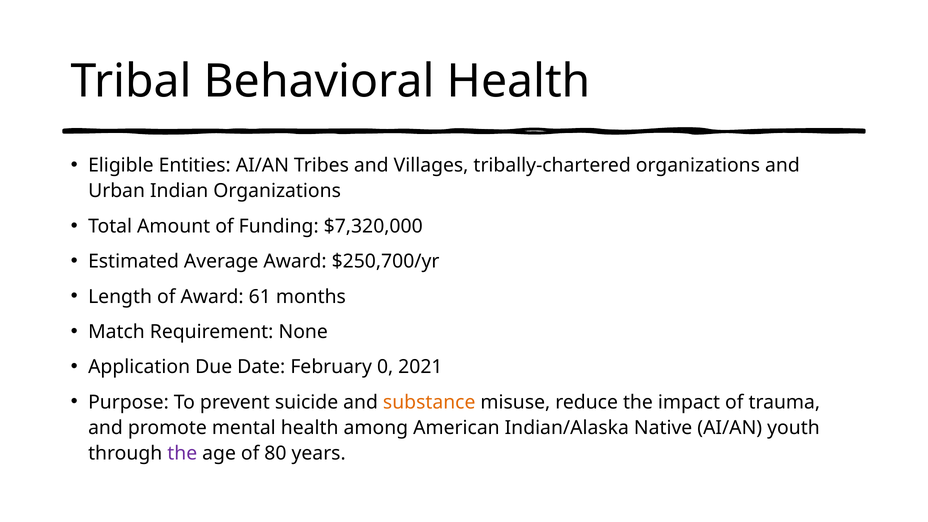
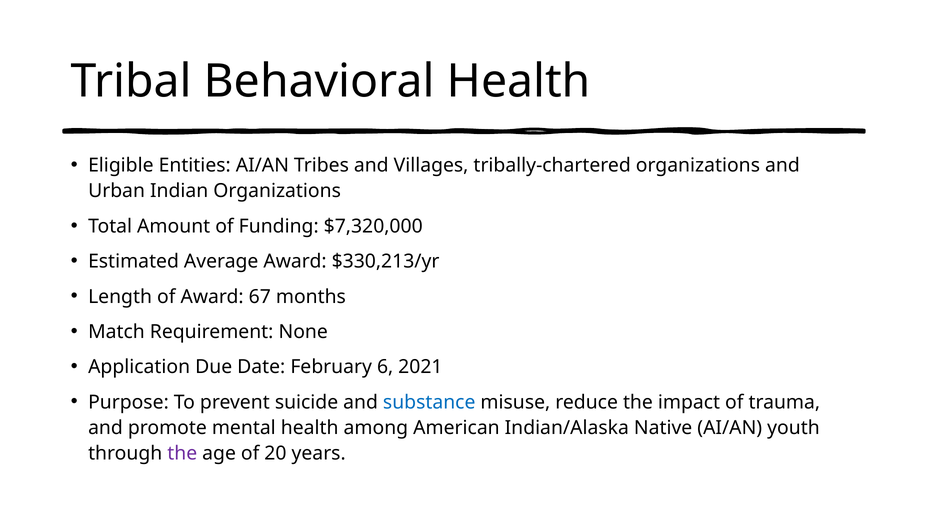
$250,700/yr: $250,700/yr -> $330,213/yr (386, 261)
61: 61 -> 67 (260, 297)
0: 0 -> 6 (385, 367)
substance colour: orange -> blue (429, 402)
80: 80 -> 20 (275, 453)
